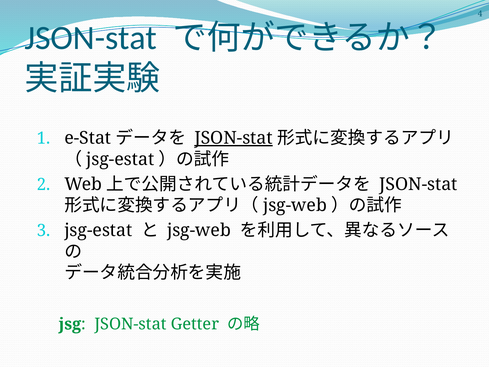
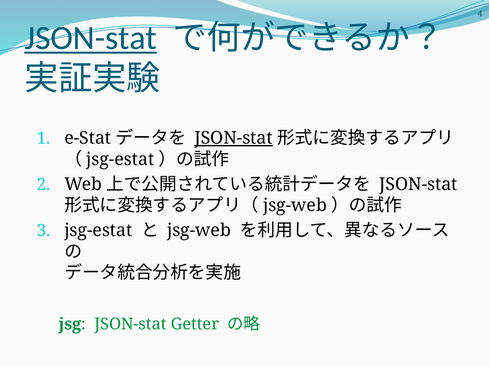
JSON-stat underline: none -> present (91, 38)
